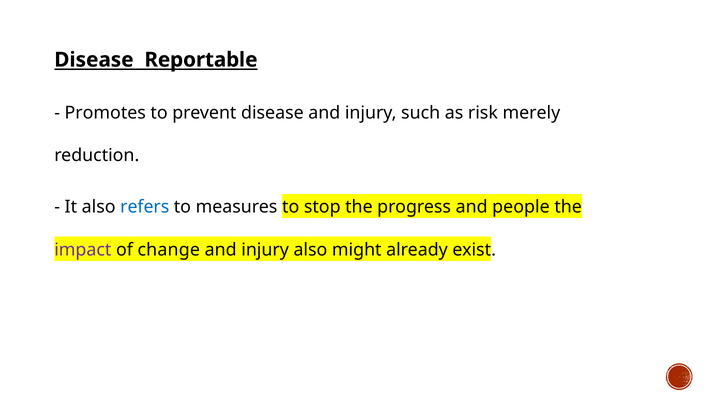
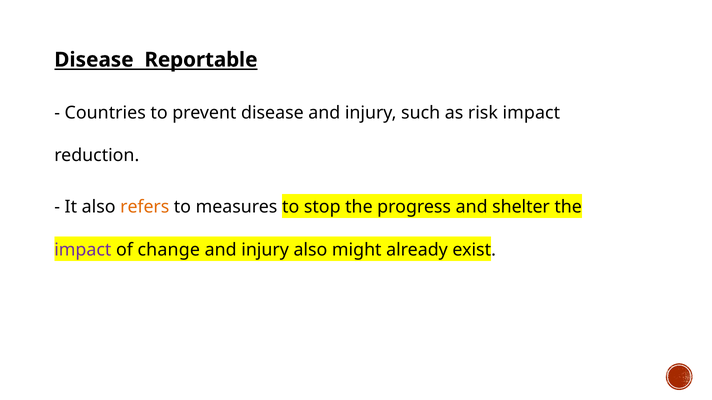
Promotes: Promotes -> Countries (105, 113)
risk merely: merely -> impact (531, 113)
refers colour: blue -> orange (145, 207)
people: people -> shelter (521, 207)
